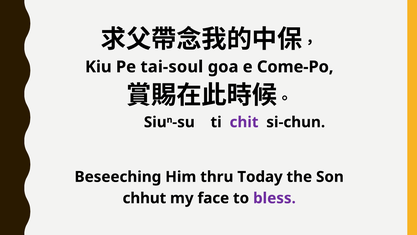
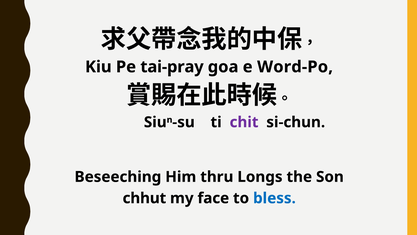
tai-soul: tai-soul -> tai-pray (172, 67)
Come-Po: Come-Po -> Word-Po (295, 67)
Today: Today -> Longs (260, 177)
bless colour: purple -> blue (274, 198)
